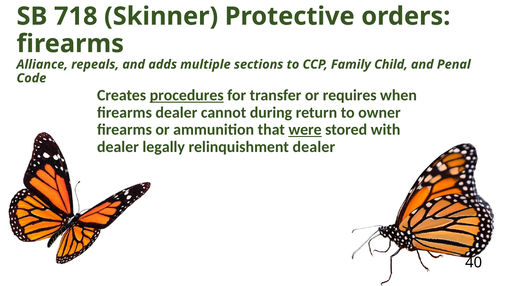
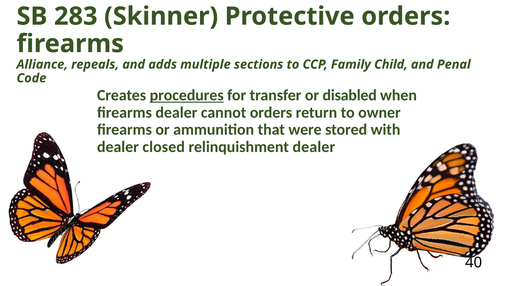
718: 718 -> 283 (76, 16)
requires: requires -> disabled (350, 95)
cannot during: during -> orders (271, 112)
were underline: present -> none (305, 129)
legally: legally -> closed (164, 147)
